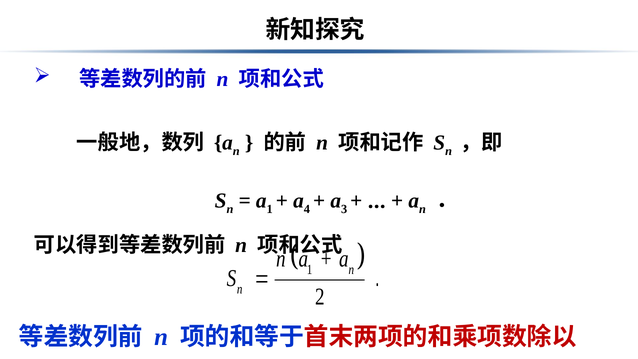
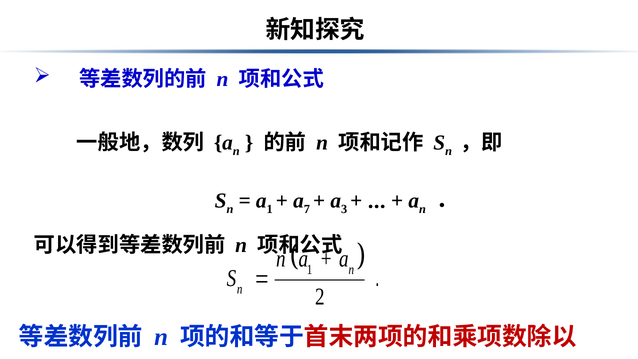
4: 4 -> 7 (307, 209)
